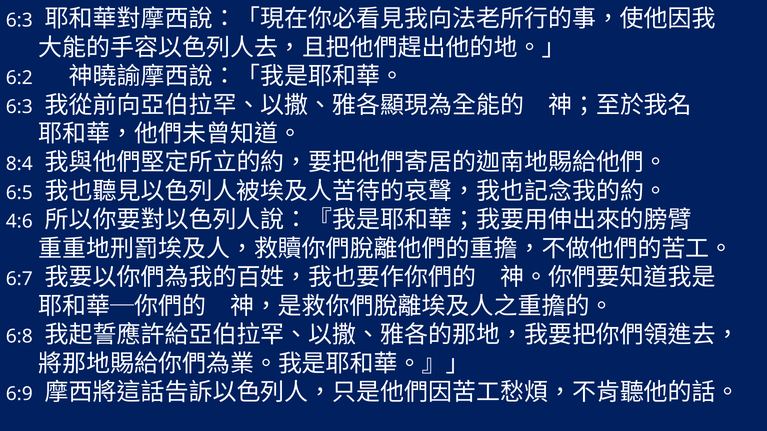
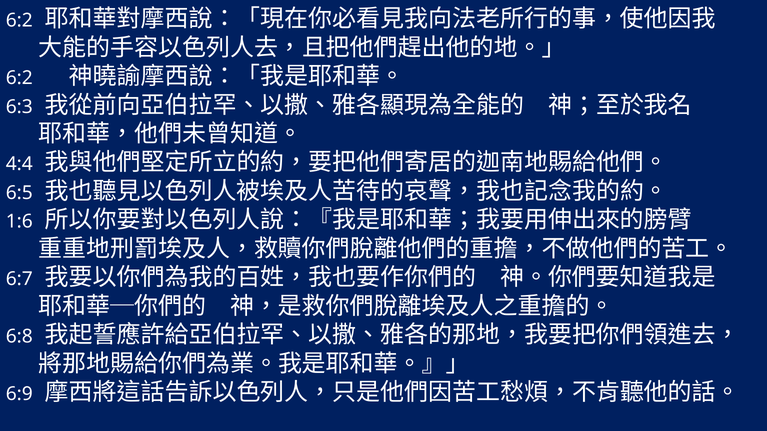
6:3: 6:3 -> 6:2 (19, 21)
8:4: 8:4 -> 4:4 (19, 164)
4:6: 4:6 -> 1:6 (19, 222)
